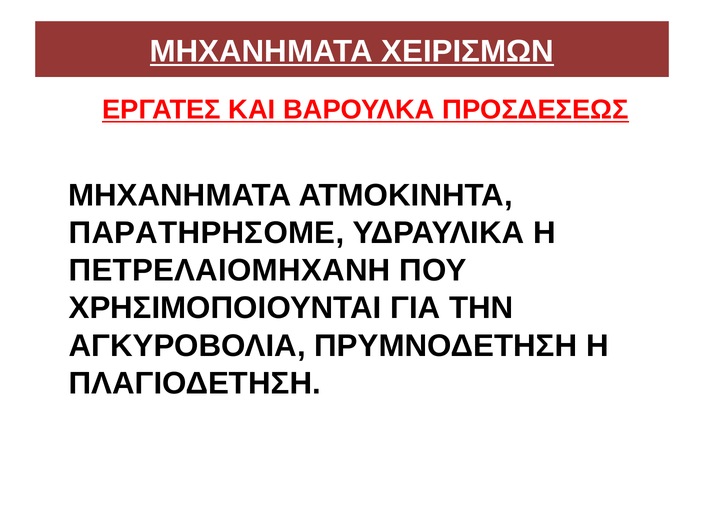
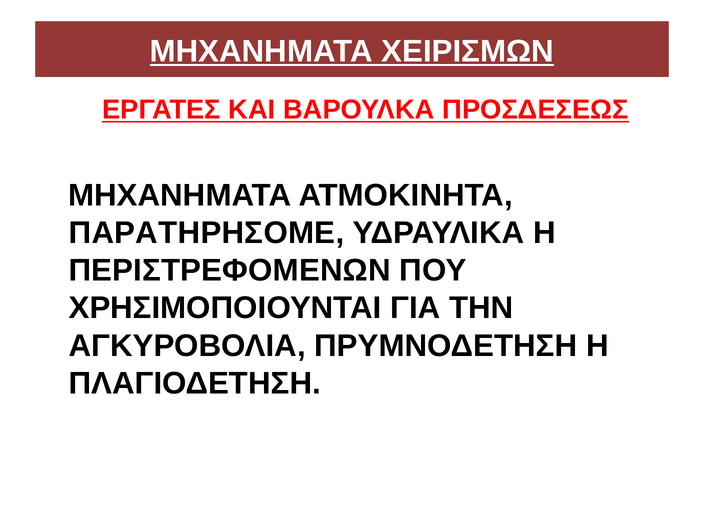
ΠΕΤΡΕΛΑΙΟΜΗΧΑΝΗ: ΠΕΤΡΕΛΑΙΟΜΗΧΑΝΗ -> ΠΕΡΙΣΤΡΕΦΟΜΕΝΩΝ (230, 271)
